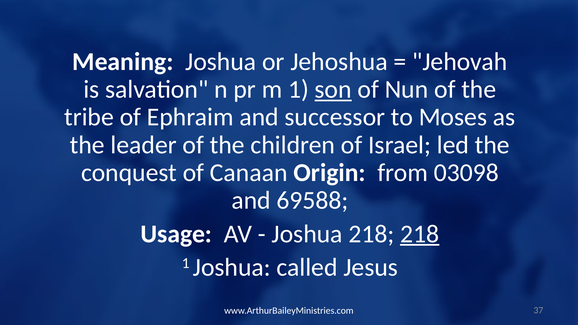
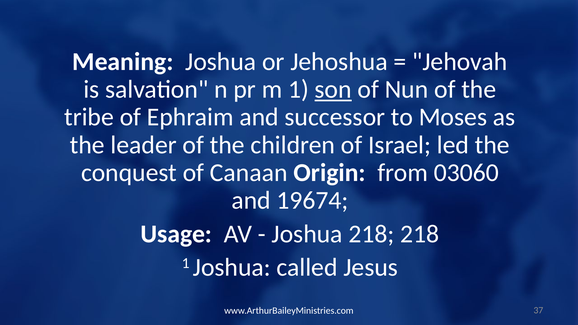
03098: 03098 -> 03060 (466, 173)
69588: 69588 -> 19674 (312, 200)
218 underline: present -> none (420, 234)
